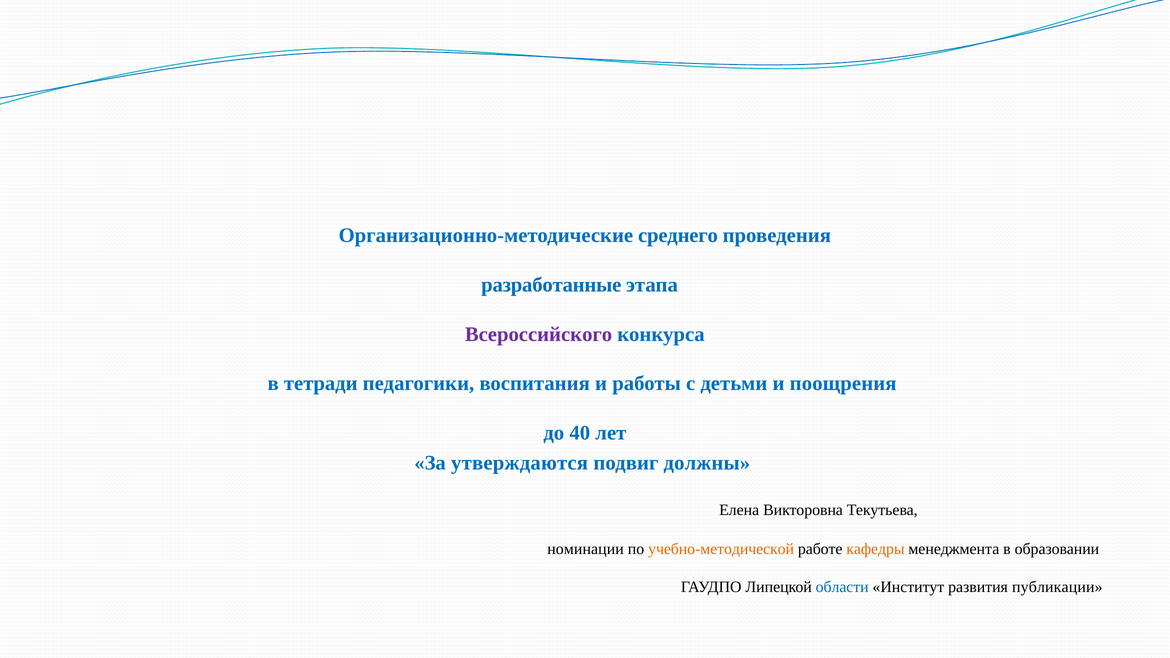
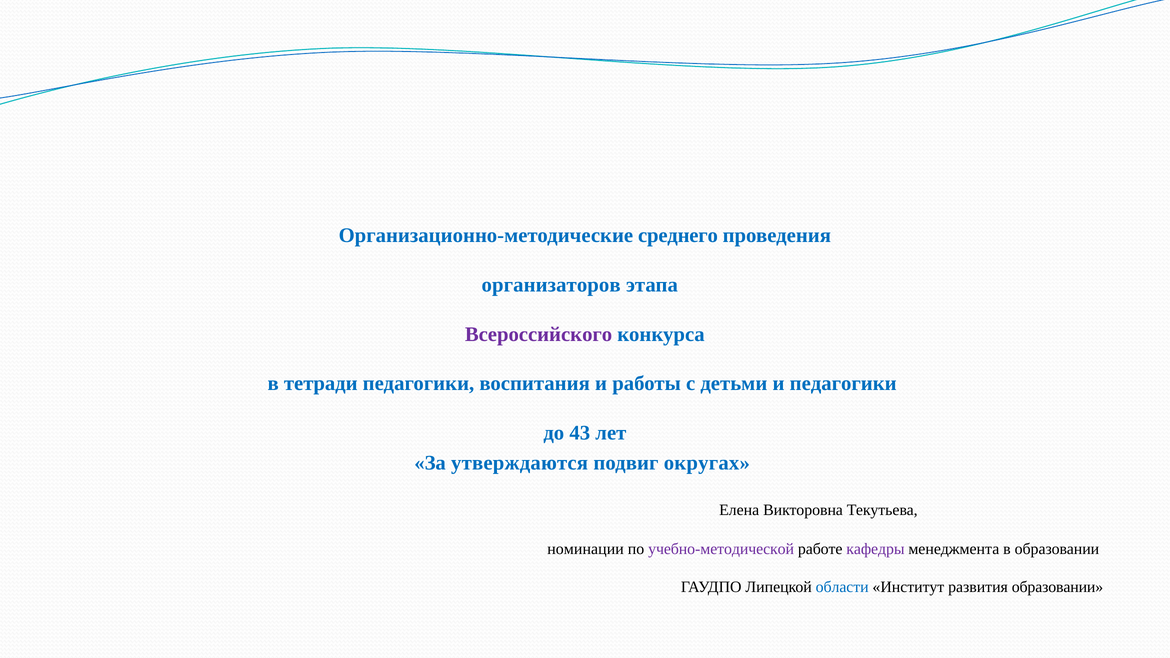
разработанные: разработанные -> организаторов (551, 285)
и поощрения: поощрения -> педагогики (843, 384)
40: 40 -> 43 (580, 433)
должны: должны -> округах (707, 463)
учебно-методической colour: orange -> purple (721, 549)
кафедры colour: orange -> purple (875, 549)
развития публикации: публикации -> образовании (1058, 587)
